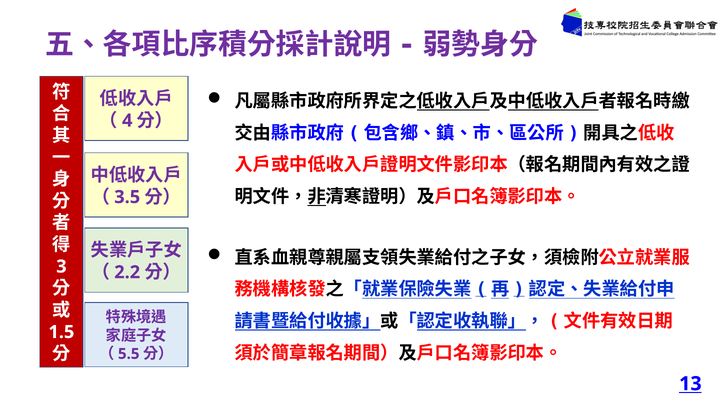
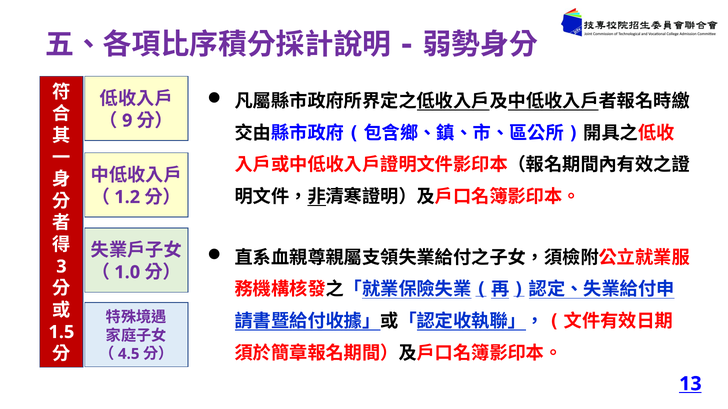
4: 4 -> 9 (127, 121)
3.5: 3.5 -> 1.2 (127, 197)
2.2: 2.2 -> 1.0 (127, 273)
5.5: 5.5 -> 4.5 (129, 354)
